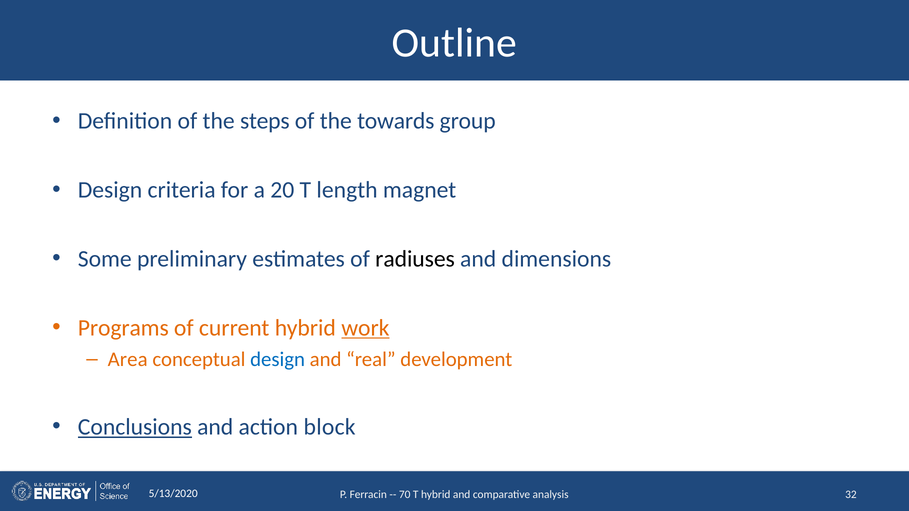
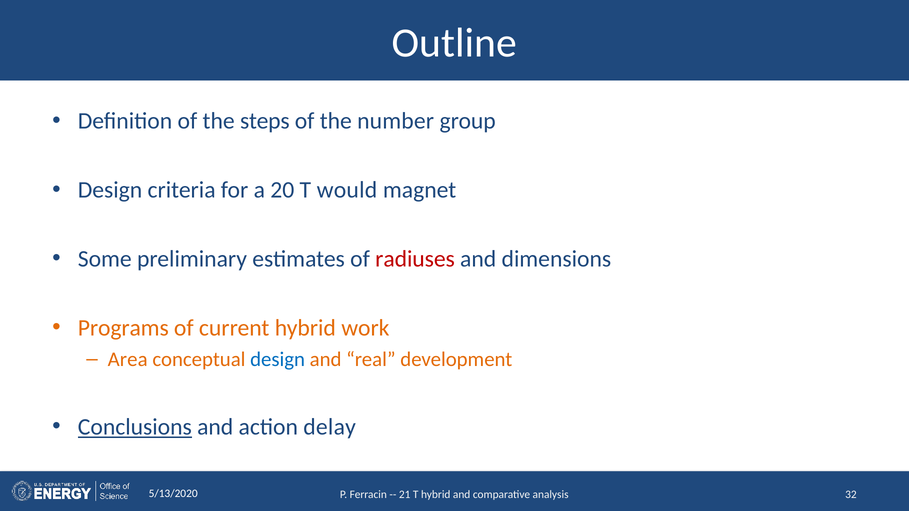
towards: towards -> number (396, 121)
length: length -> would (347, 190)
radiuses colour: black -> red (415, 259)
work underline: present -> none (365, 328)
block: block -> delay (330, 427)
70: 70 -> 21 (405, 495)
